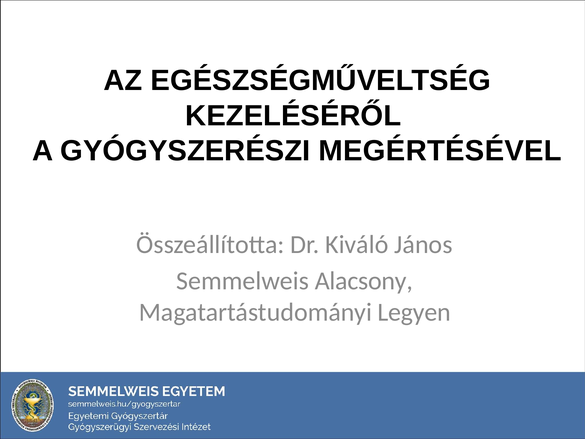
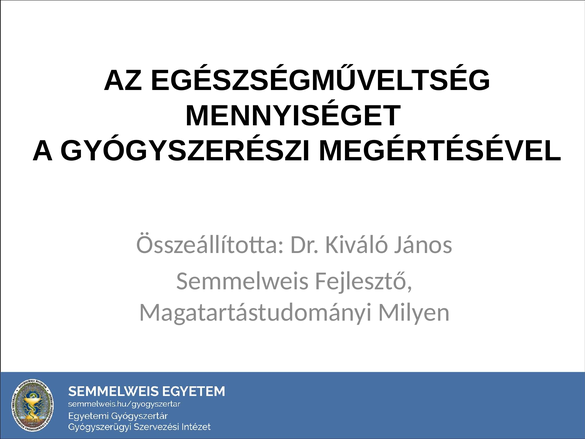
KEZELÉSÉRŐL: KEZELÉSÉRŐL -> MENNYISÉGET (293, 116)
Alacsony: Alacsony -> Fejlesztő (364, 281)
Legyen: Legyen -> Milyen (414, 312)
